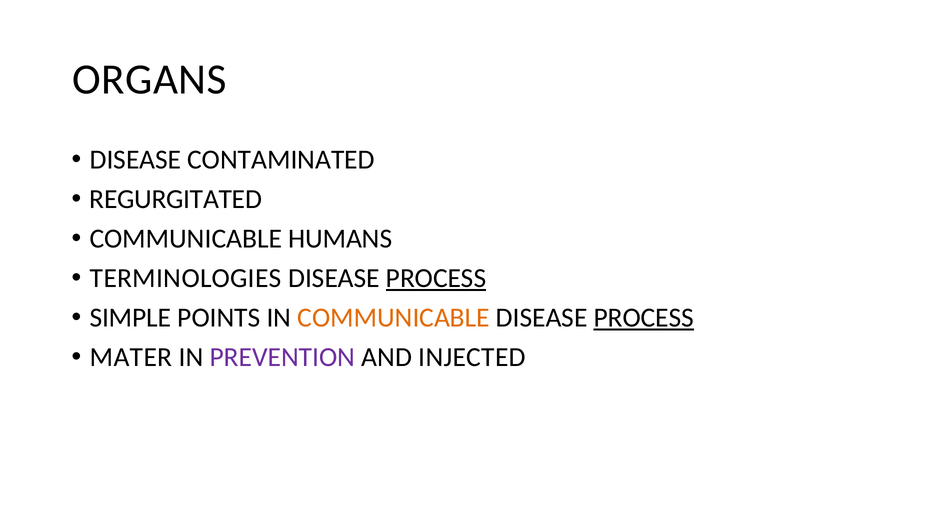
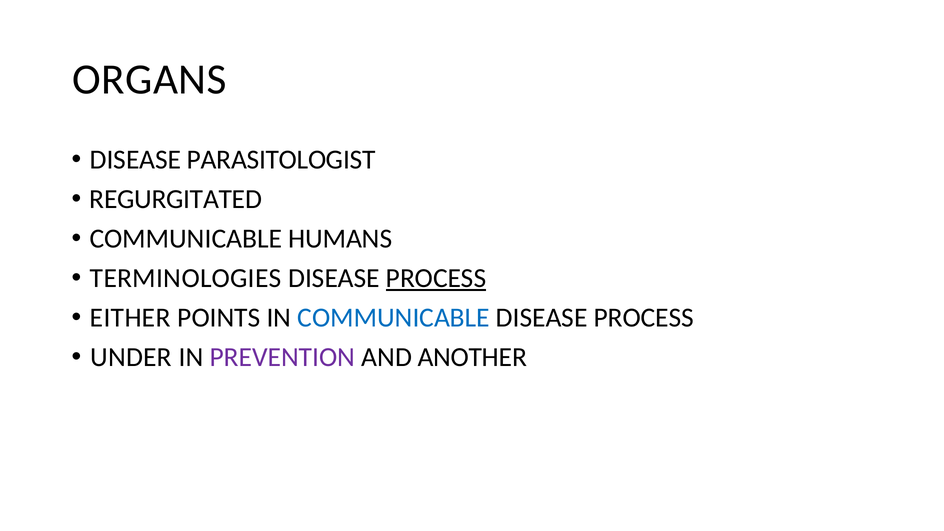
CONTAMINATED: CONTAMINATED -> PARASITOLOGIST (281, 160)
SIMPLE: SIMPLE -> EITHER (130, 318)
COMMUNICABLE colour: orange -> blue (394, 318)
PROCESS underline: present -> none (644, 318)
MATER: MATER -> UNDER (131, 357)
INJECTED: INJECTED -> ANOTHER (472, 357)
